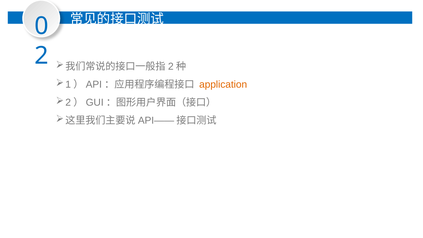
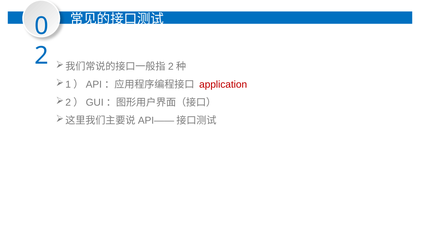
application colour: orange -> red (223, 84)
